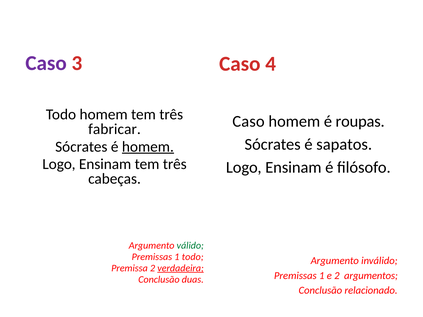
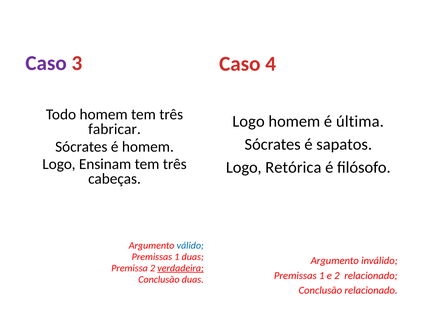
Caso: Caso -> Logo (249, 121)
roupas: roupas -> última (360, 121)
homem underline: present -> none (148, 147)
Ensinam: Ensinam -> Retórica (293, 167)
válido colour: green -> blue (190, 246)
1 todo: todo -> duas (193, 257)
2 argumentos: argumentos -> relacionado (371, 276)
